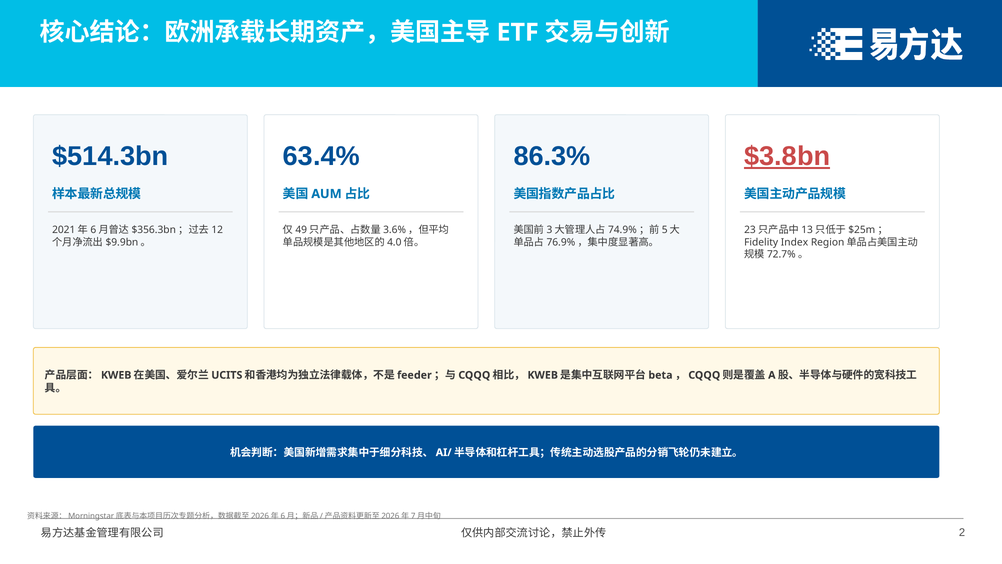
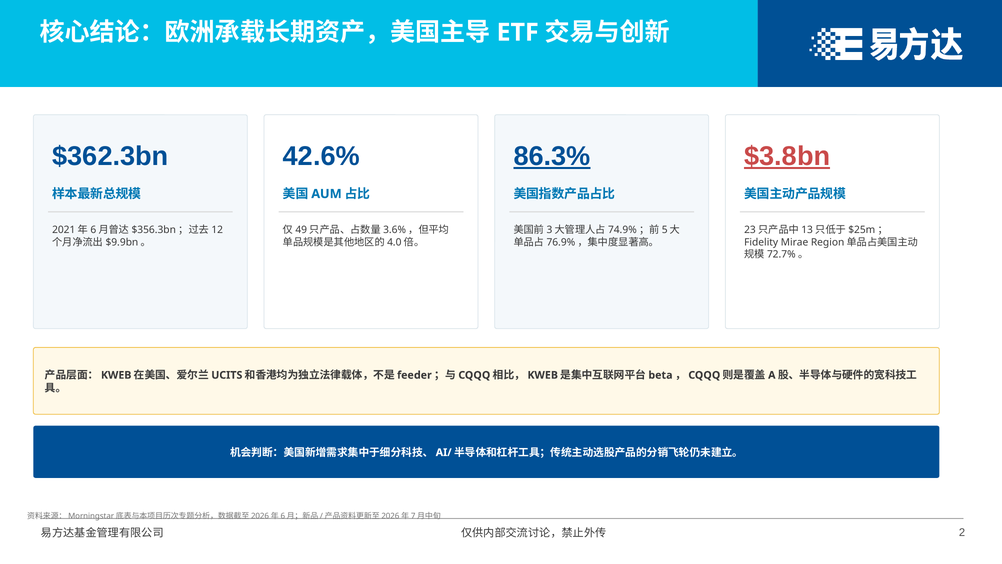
$514.3bn: $514.3bn -> $362.3bn (110, 156)
63.4%: 63.4% -> 42.6% (321, 156)
86.3% underline: none -> present (552, 156)
Index: Index -> Mirae (795, 242)
